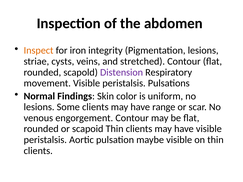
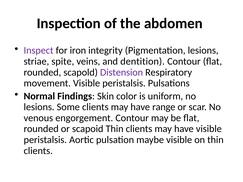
Inspect colour: orange -> purple (39, 51)
cysts: cysts -> spite (63, 61)
stretched: stretched -> dentition (143, 61)
